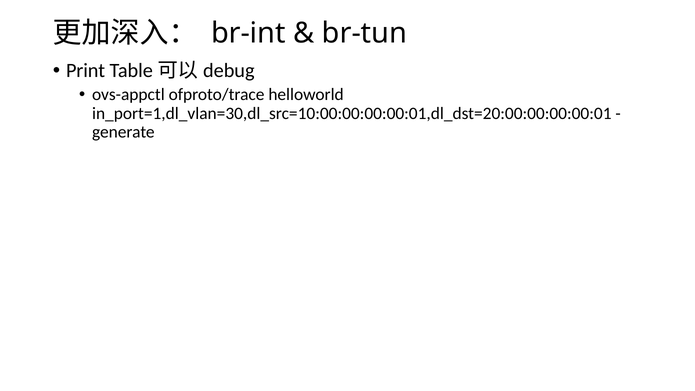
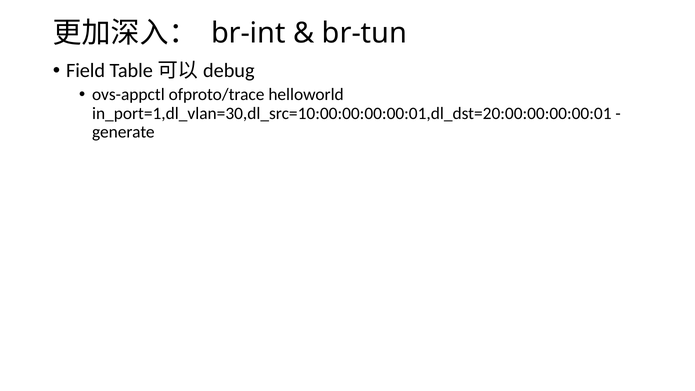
Print: Print -> Field (86, 71)
